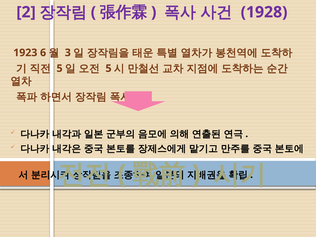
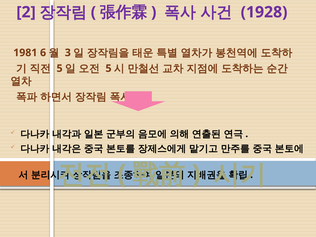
1923: 1923 -> 1981 (25, 53)
